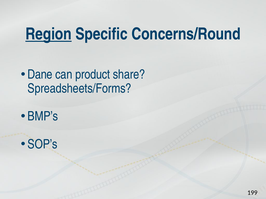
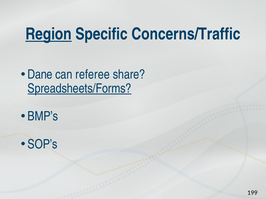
Concerns/Round: Concerns/Round -> Concerns/Traffic (186, 34)
product: product -> referee (93, 75)
Spreadsheets/Forms underline: none -> present (80, 89)
